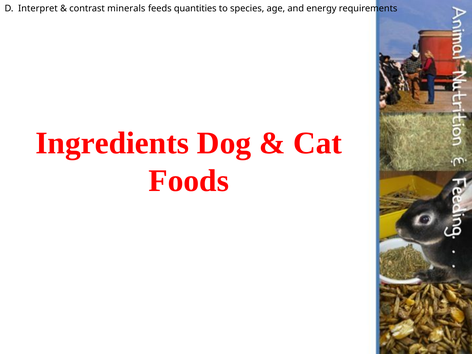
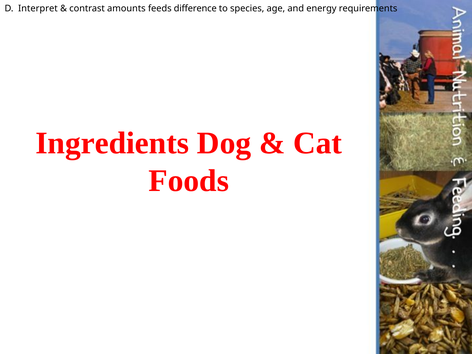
minerals: minerals -> amounts (126, 8)
quantities: quantities -> difference (195, 8)
